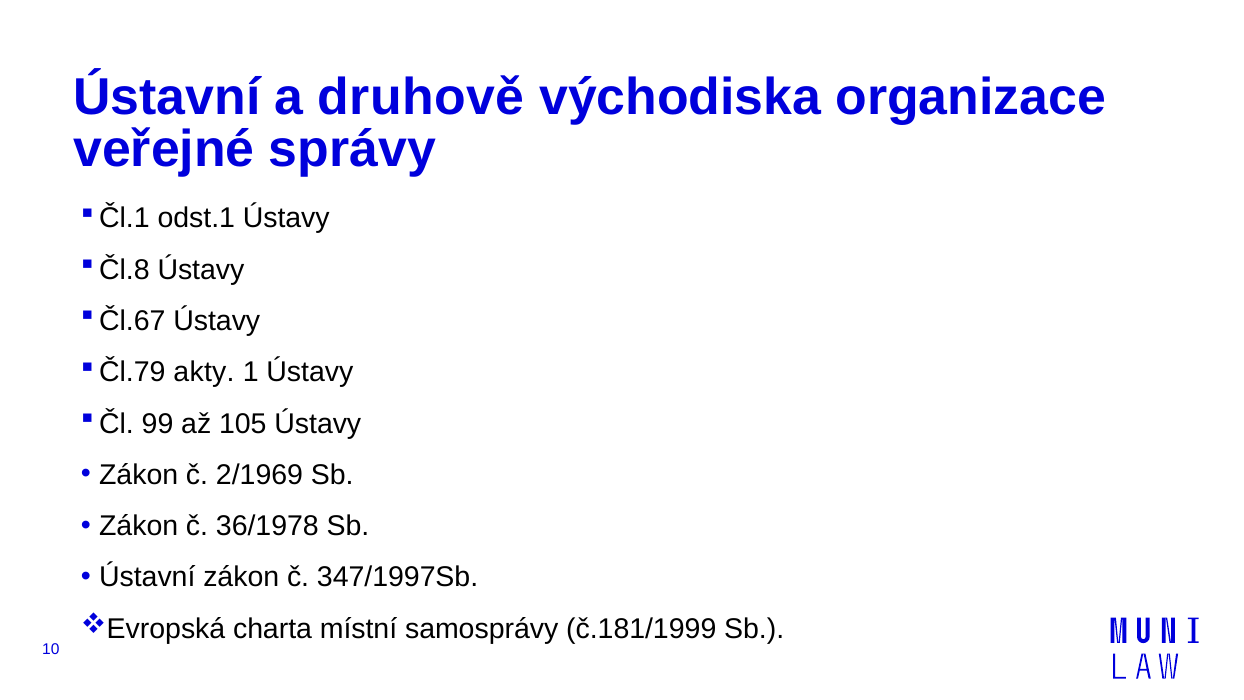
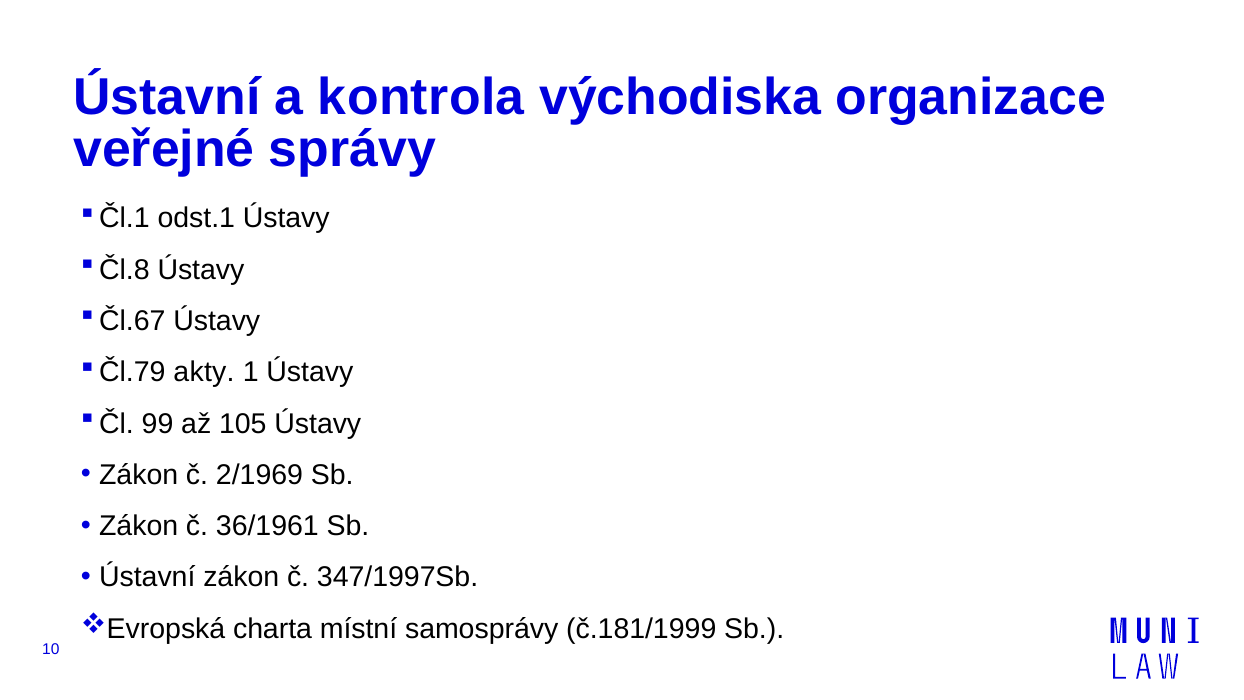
druhově: druhově -> kontrola (421, 98)
36/1978: 36/1978 -> 36/1961 (267, 526)
